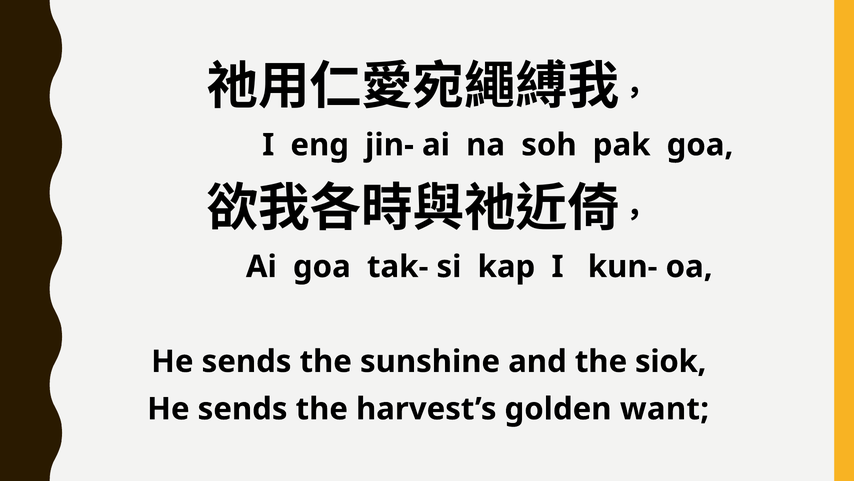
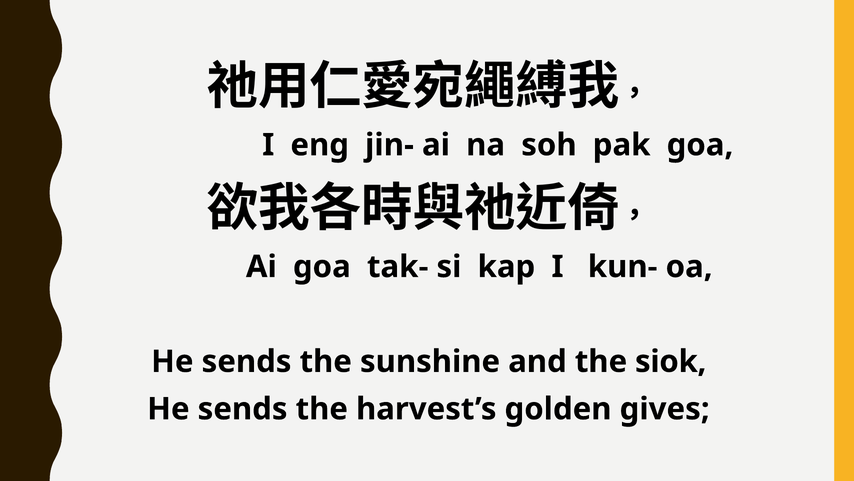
want: want -> gives (665, 409)
